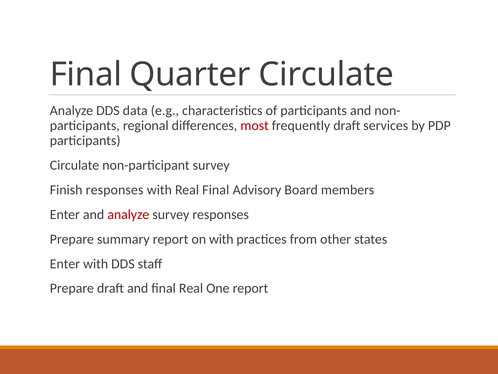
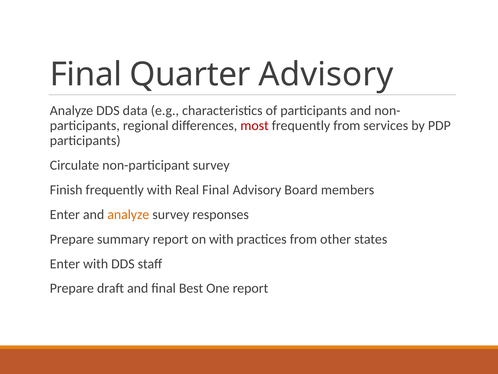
Quarter Circulate: Circulate -> Advisory (326, 74)
frequently draft: draft -> from (347, 125)
Finish responses: responses -> frequently (115, 190)
analyze colour: red -> orange (128, 214)
final Real: Real -> Best (191, 288)
